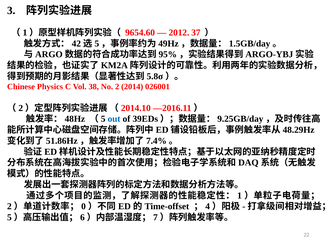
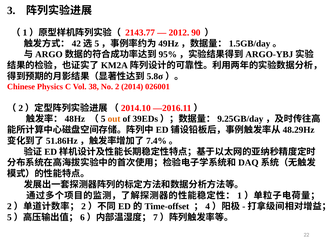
9654.60: 9654.60 -> 2143.77 (140, 33)
37: 37 -> 90 (196, 33)
out colour: blue -> orange (114, 119)
0: 0 -> 2 (84, 207)
